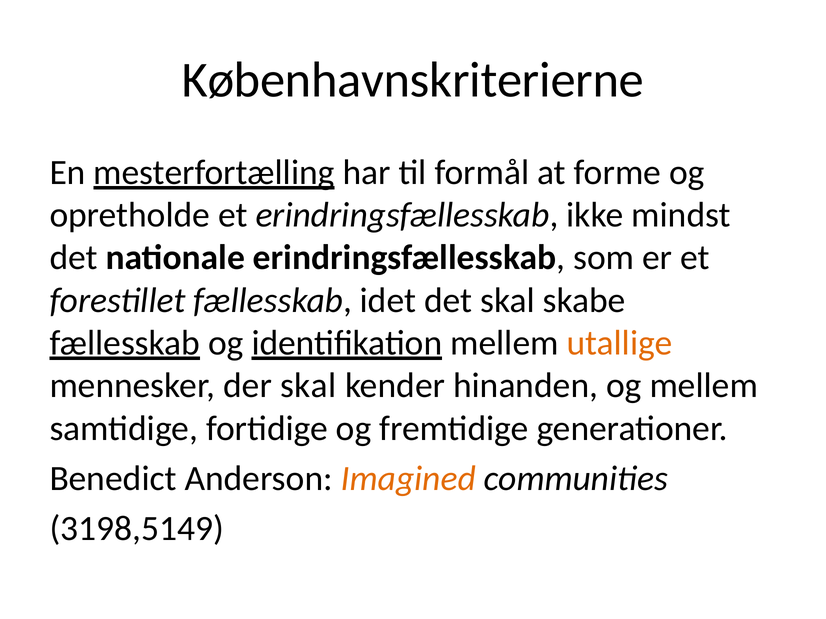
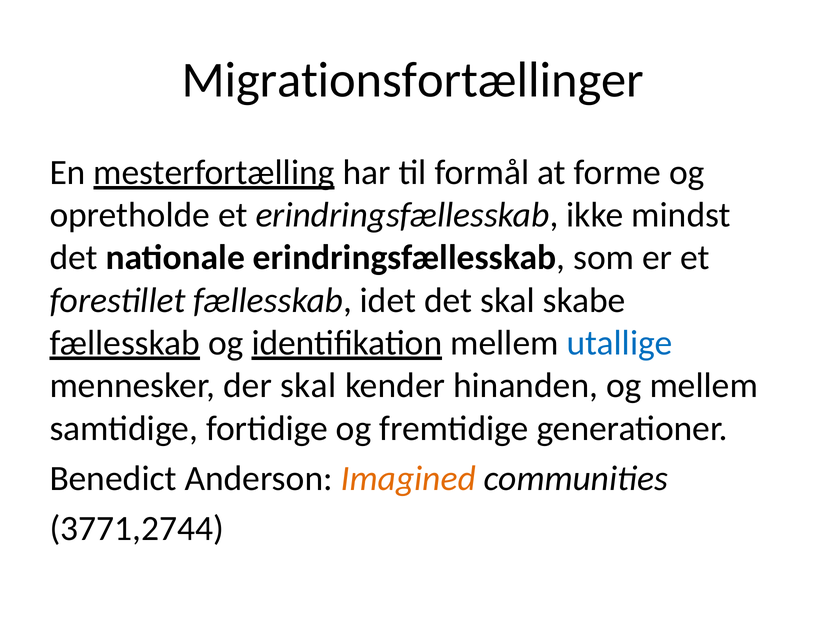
Københavnskriterierne: Københavnskriterierne -> Migrationsfortællinger (413, 80)
utallige colour: orange -> blue (619, 343)
3198,5149: 3198,5149 -> 3771,2744 (137, 529)
